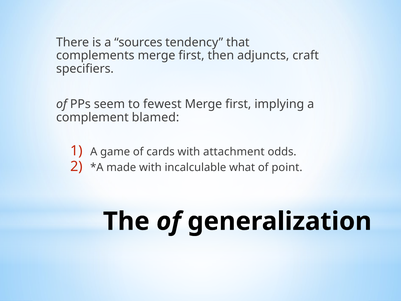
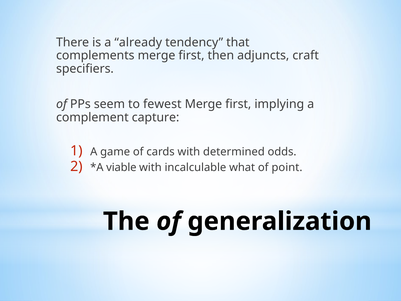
sources: sources -> already (138, 42)
blamed: blamed -> capture (156, 117)
attachment: attachment -> determined (234, 152)
made: made -> viable (121, 167)
